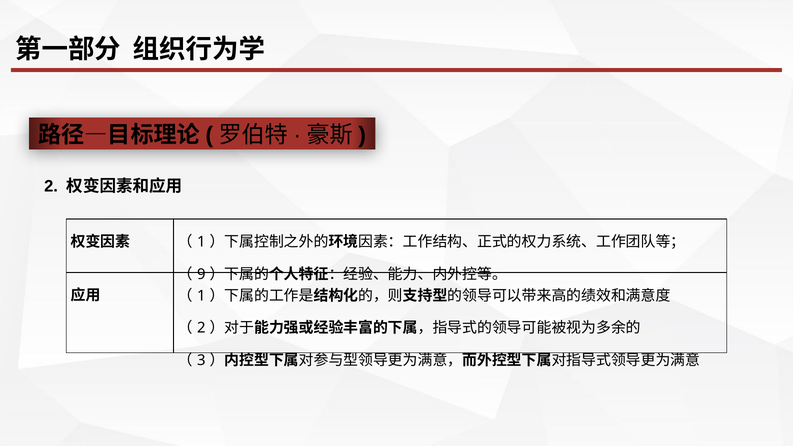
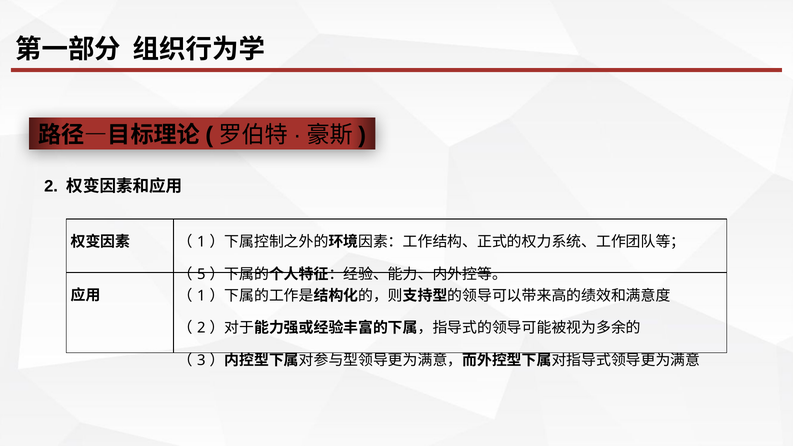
9: 9 -> 5 (201, 275)
